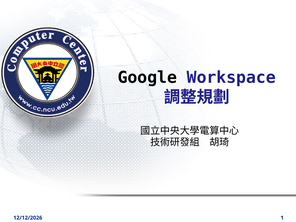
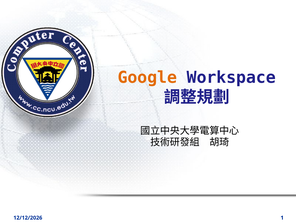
Google colour: black -> orange (147, 77)
